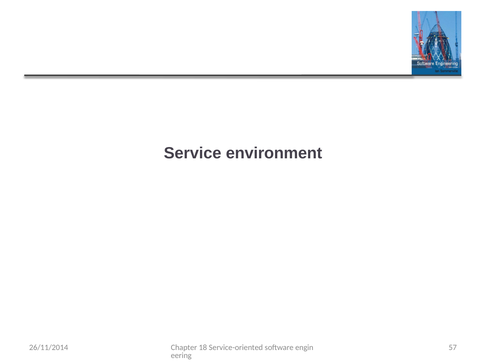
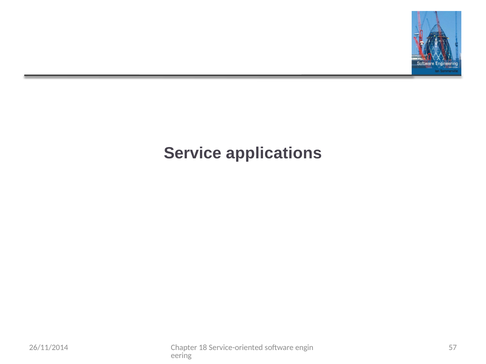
environment: environment -> applications (274, 153)
